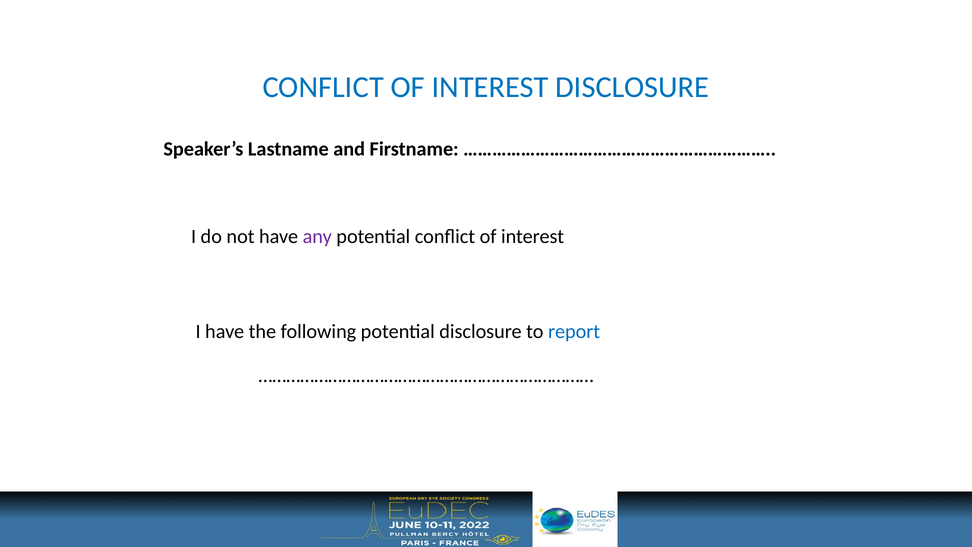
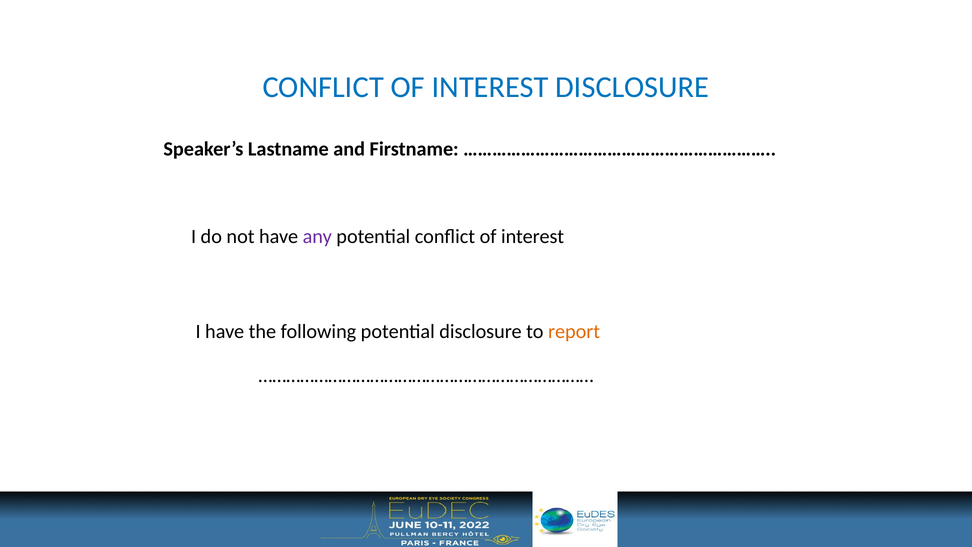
report colour: blue -> orange (574, 332)
